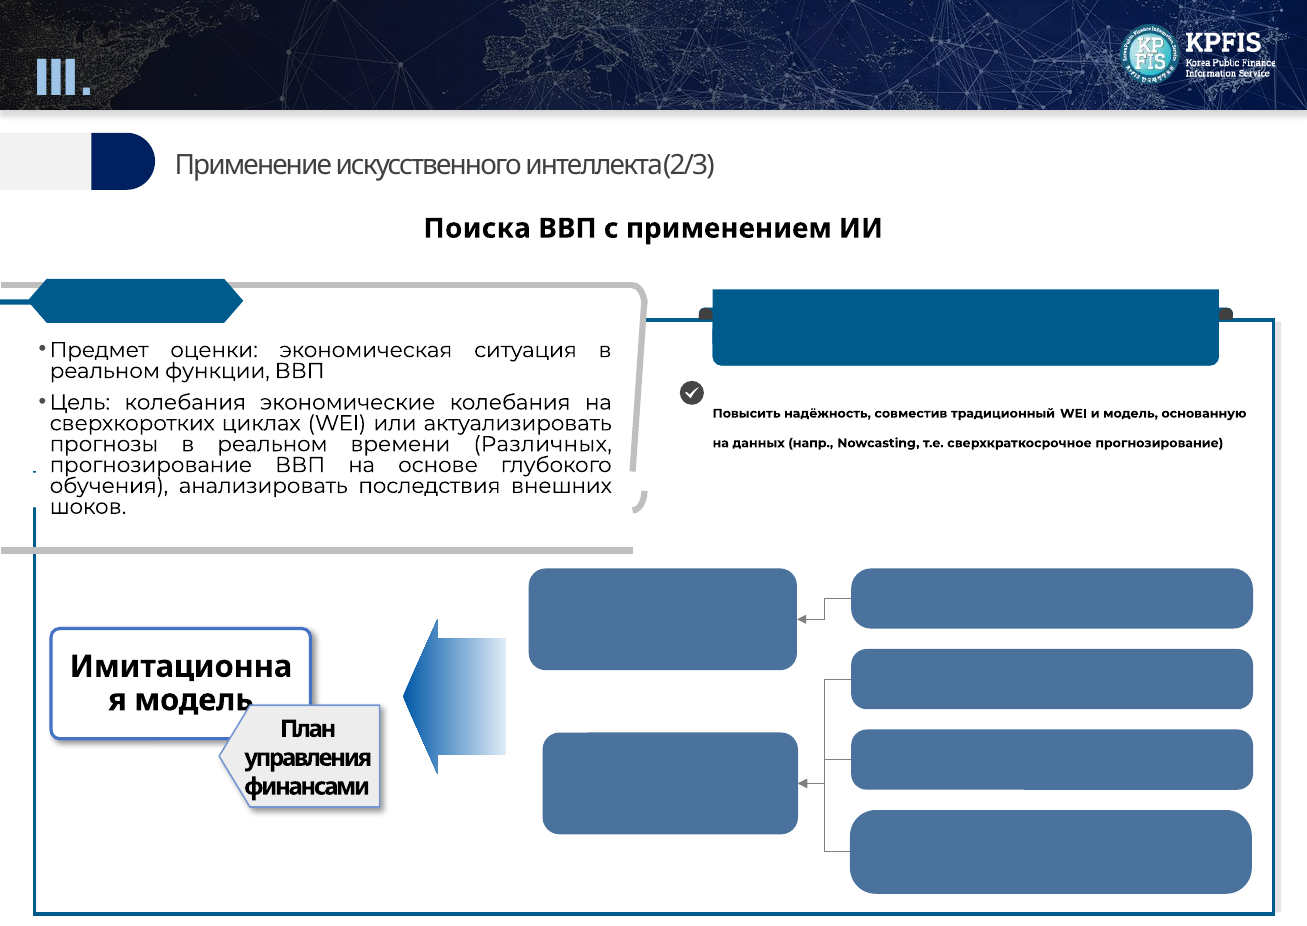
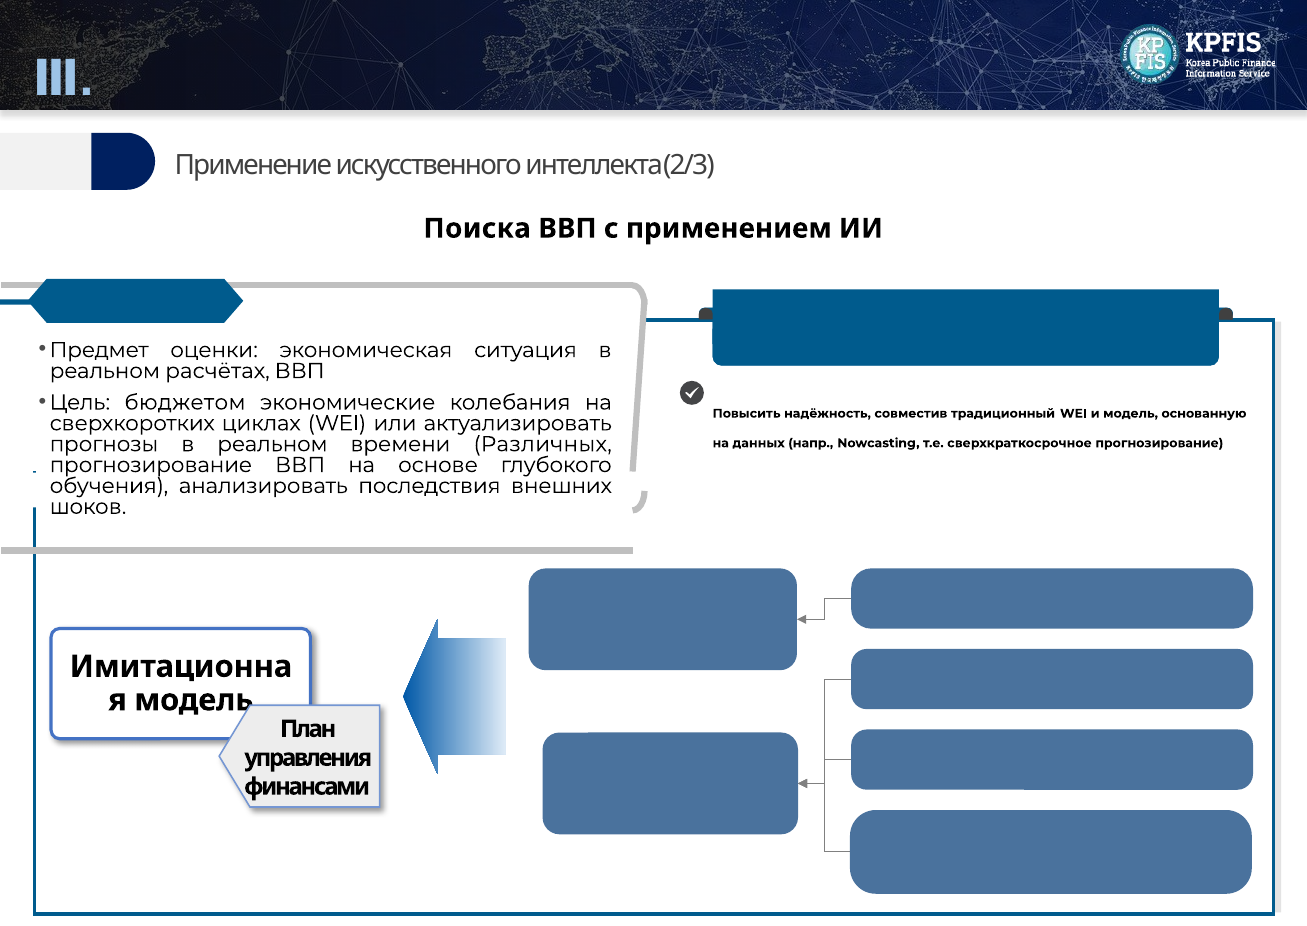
функции: функции -> расчётах (217, 371)
Цель колебания: колебания -> бюджетом (185, 403)
